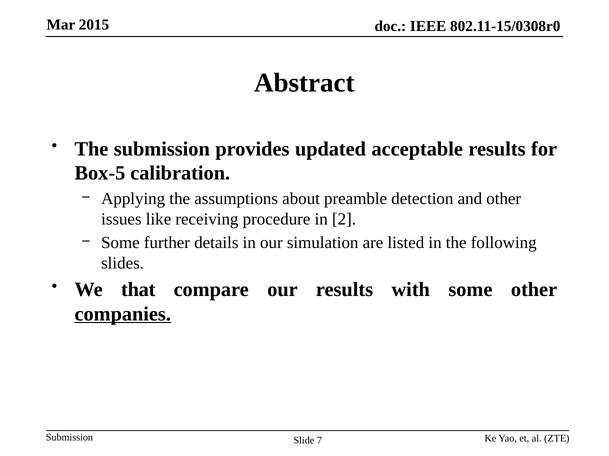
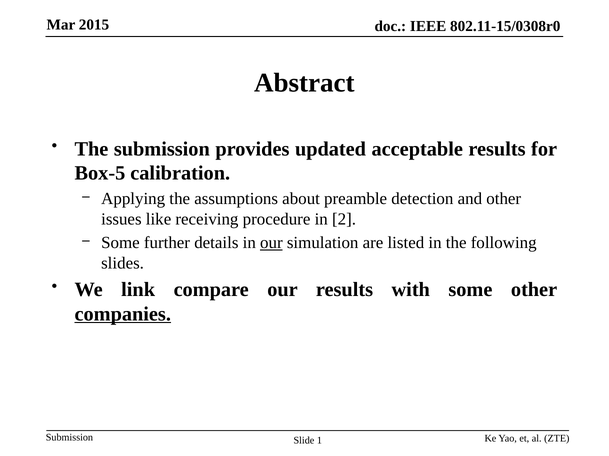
our underline: none -> present (271, 243)
that: that -> link (138, 290)
7: 7 -> 1 (319, 441)
